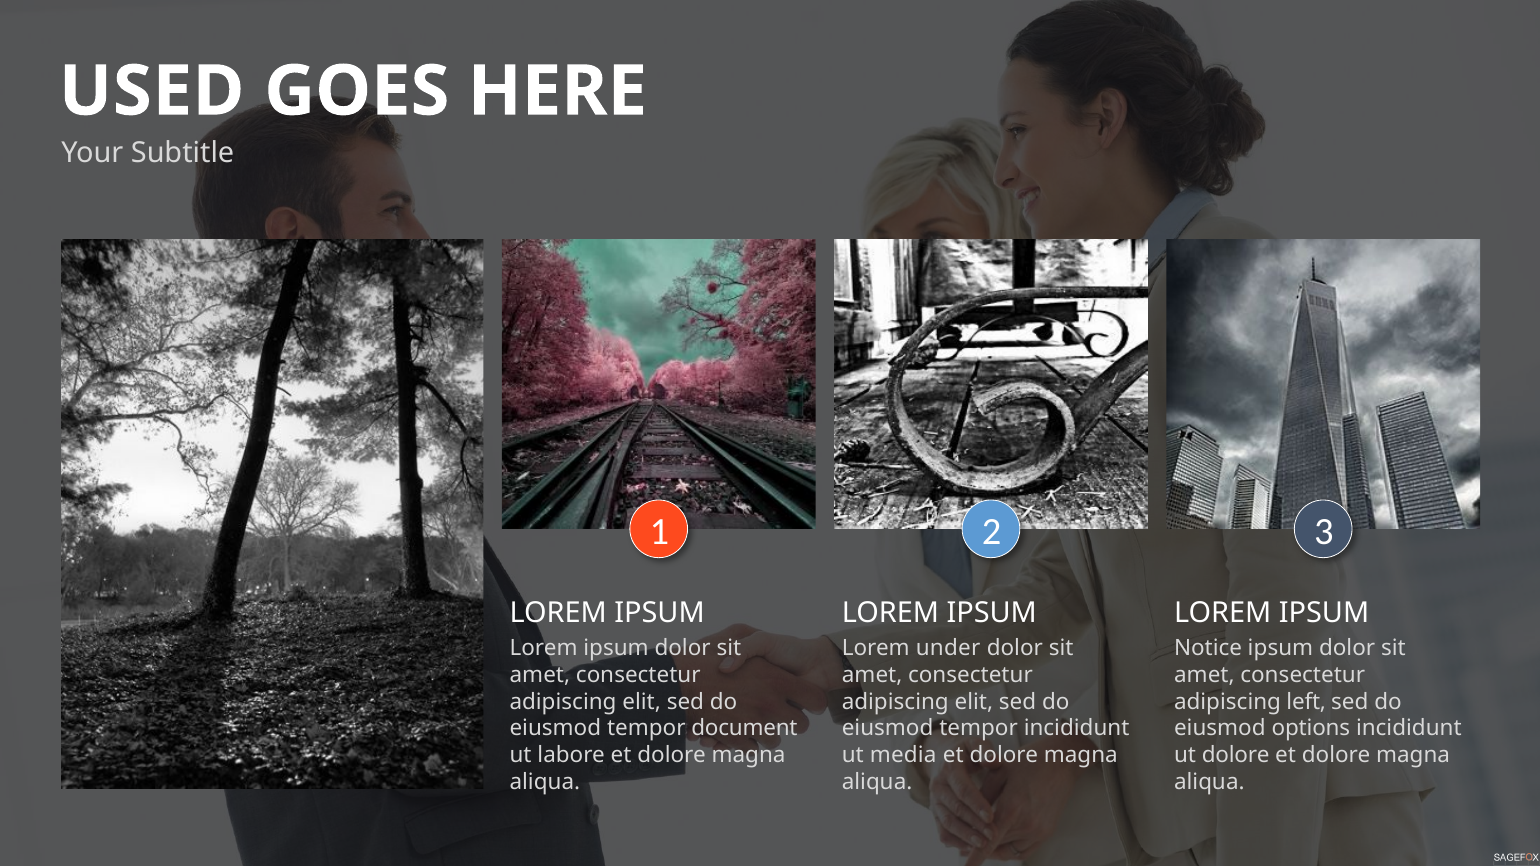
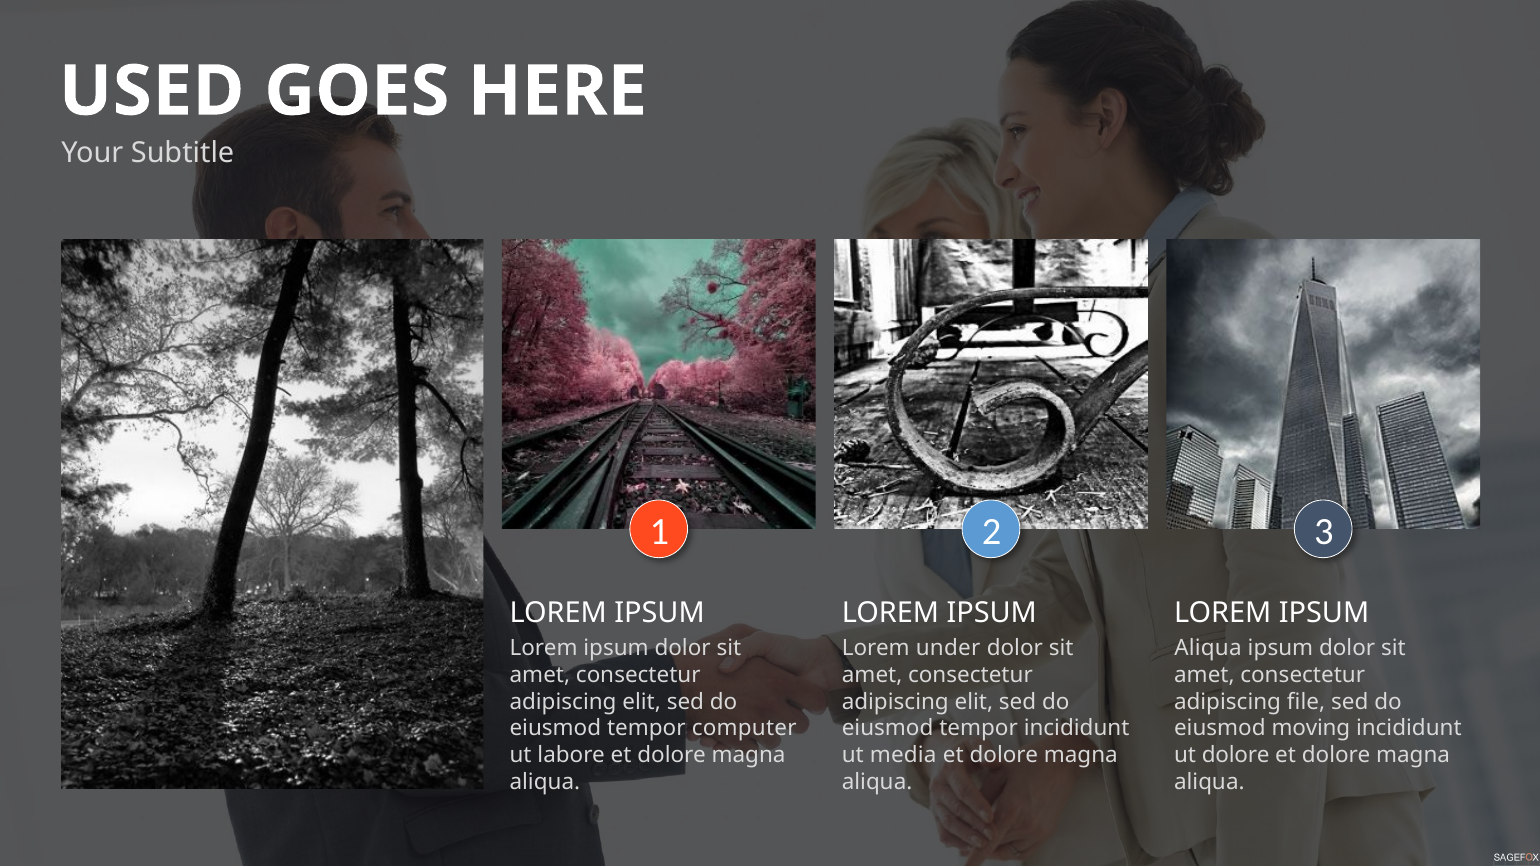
Notice: Notice -> Aliqua (1208, 648)
left: left -> file (1306, 702)
document: document -> computer (744, 729)
options: options -> moving (1311, 729)
